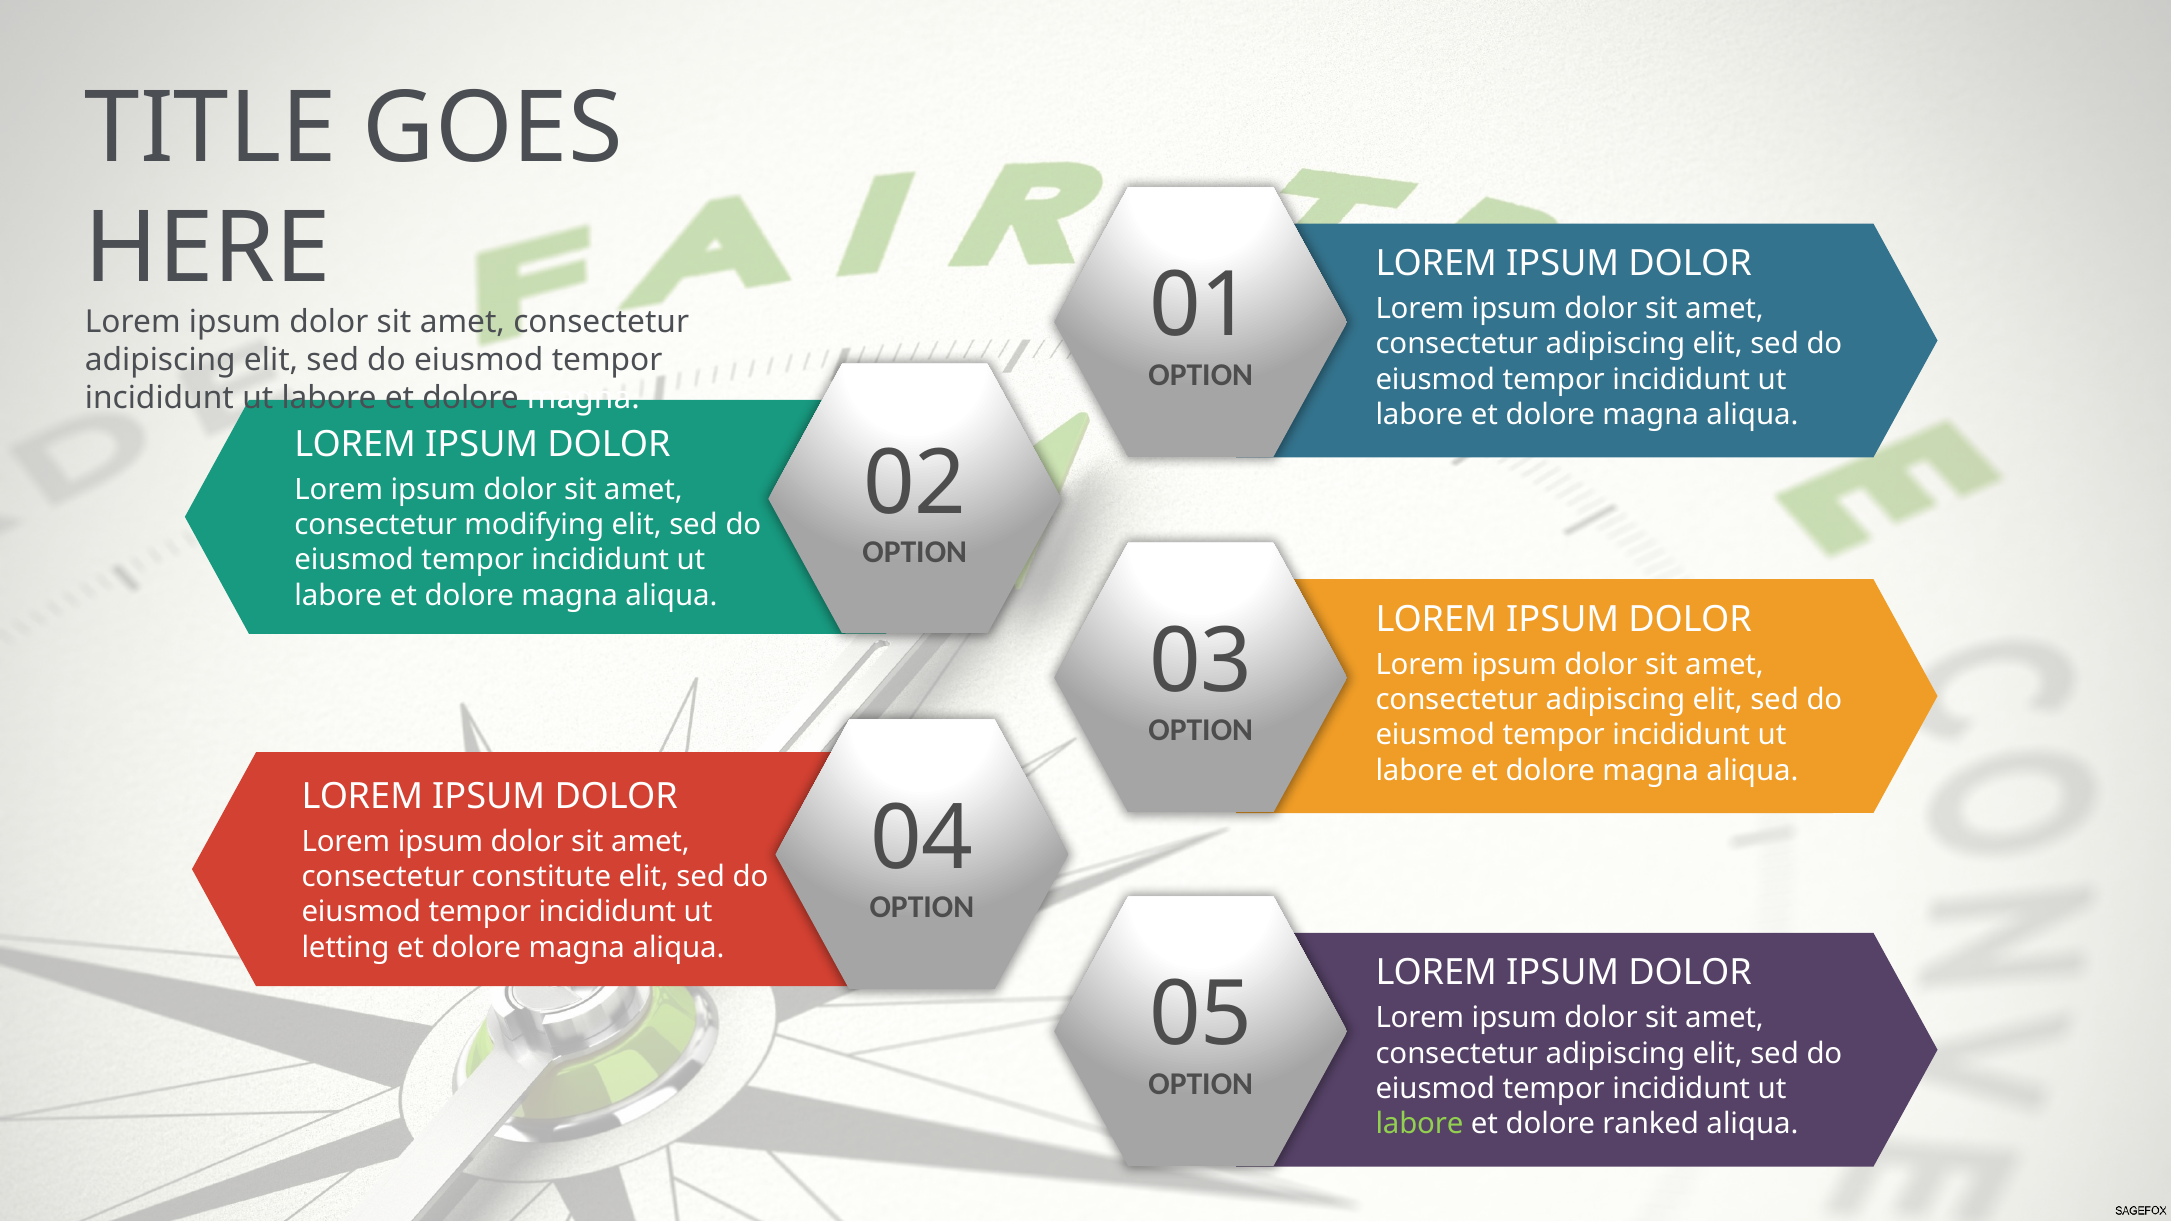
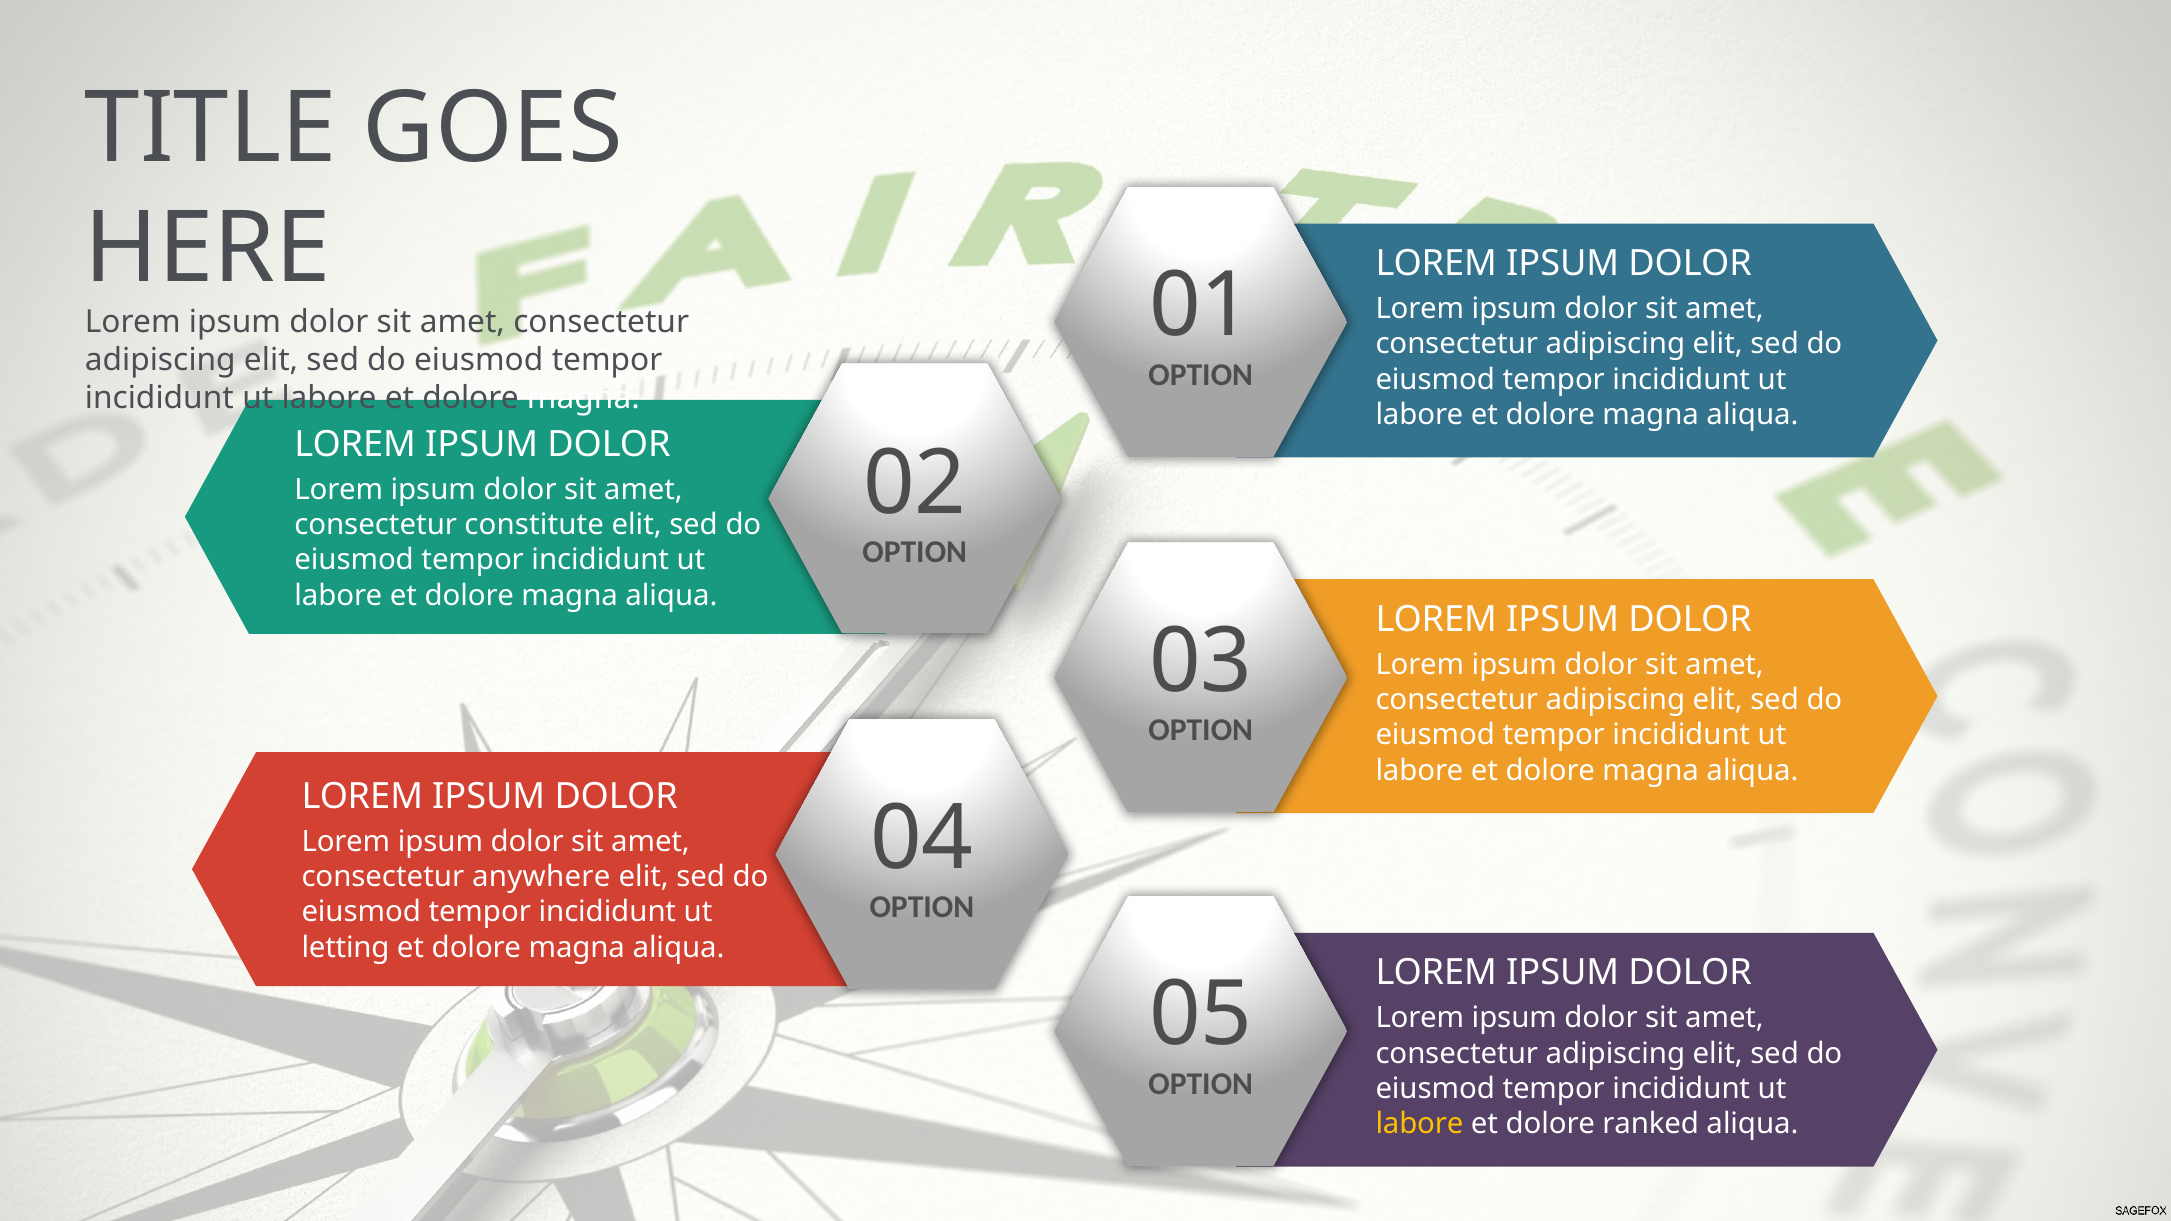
modifying: modifying -> constitute (534, 525)
constitute: constitute -> anywhere (541, 877)
labore colour: light green -> yellow (1419, 1124)
